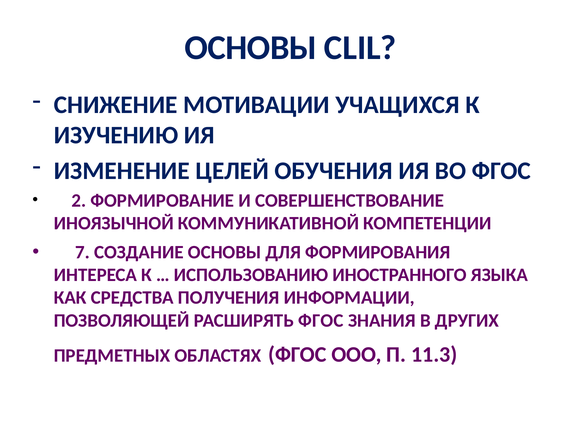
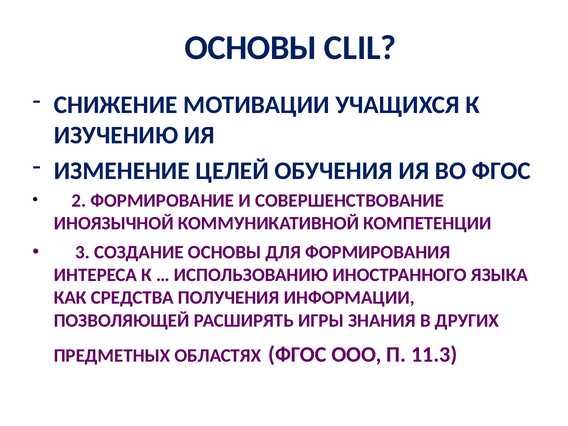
7: 7 -> 3 (83, 252)
РАСШИРЯТЬ ФГОС: ФГОС -> ИГРЫ (321, 320)
